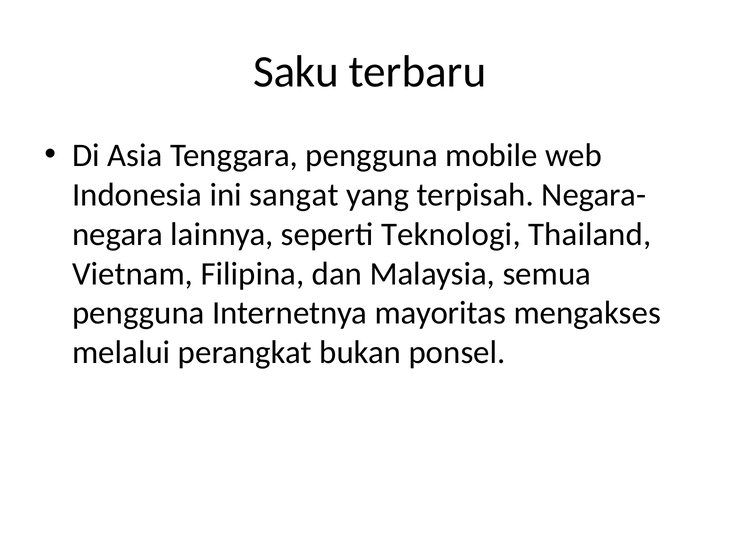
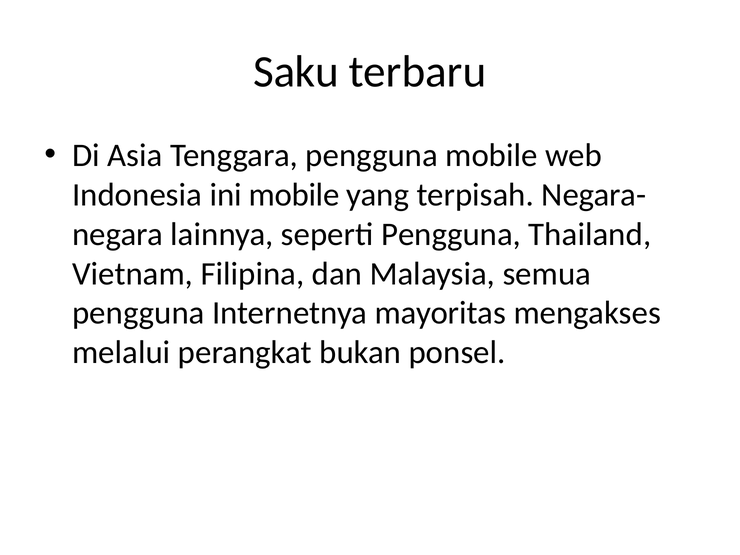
ini sangat: sangat -> mobile (294, 195)
seperti Teknologi: Teknologi -> Pengguna (451, 234)
